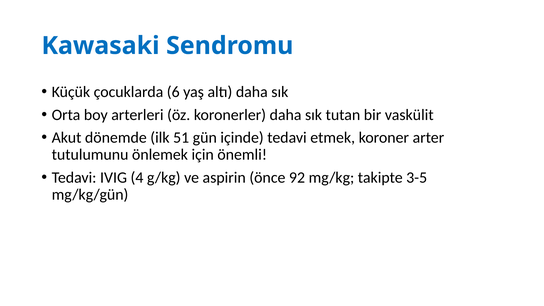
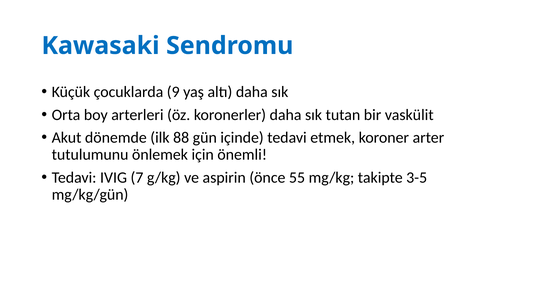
6: 6 -> 9 (173, 92)
51: 51 -> 88 (181, 138)
4: 4 -> 7 (137, 178)
92: 92 -> 55 (297, 178)
